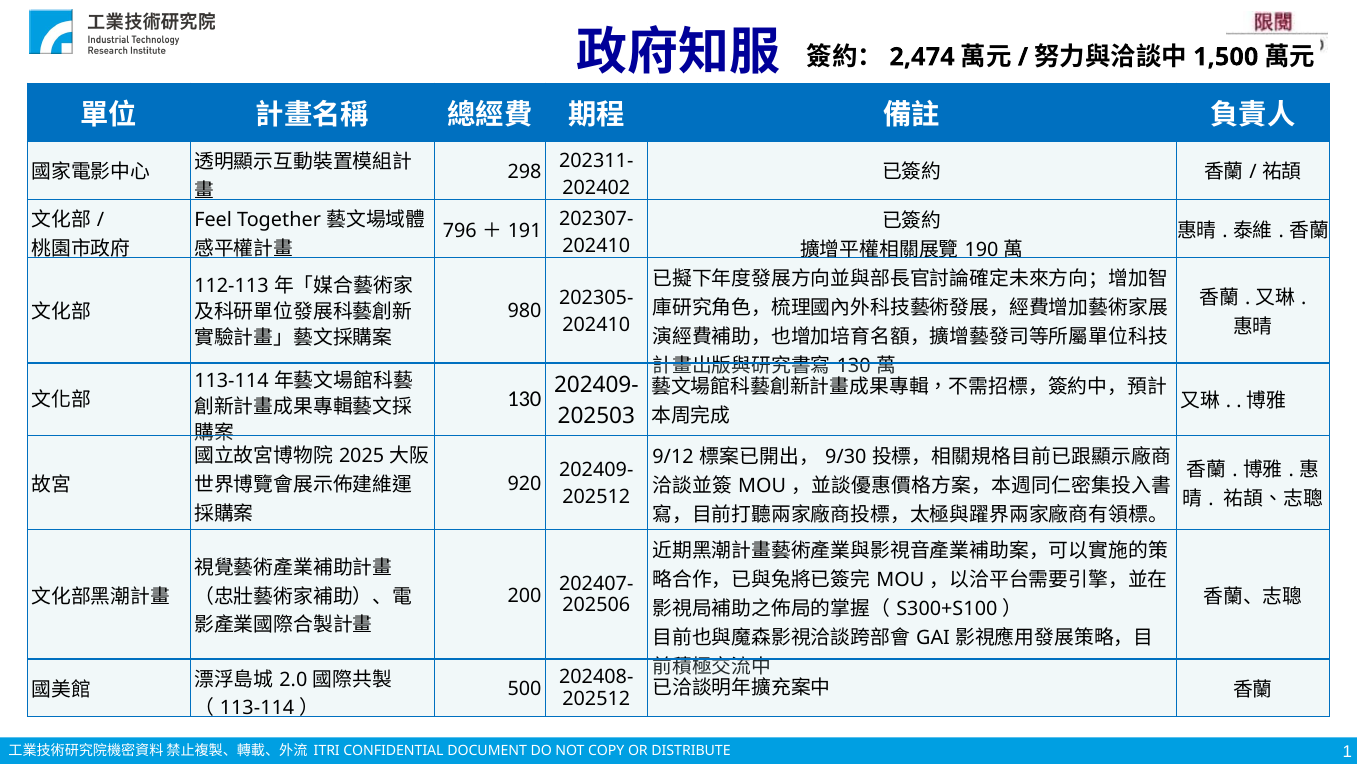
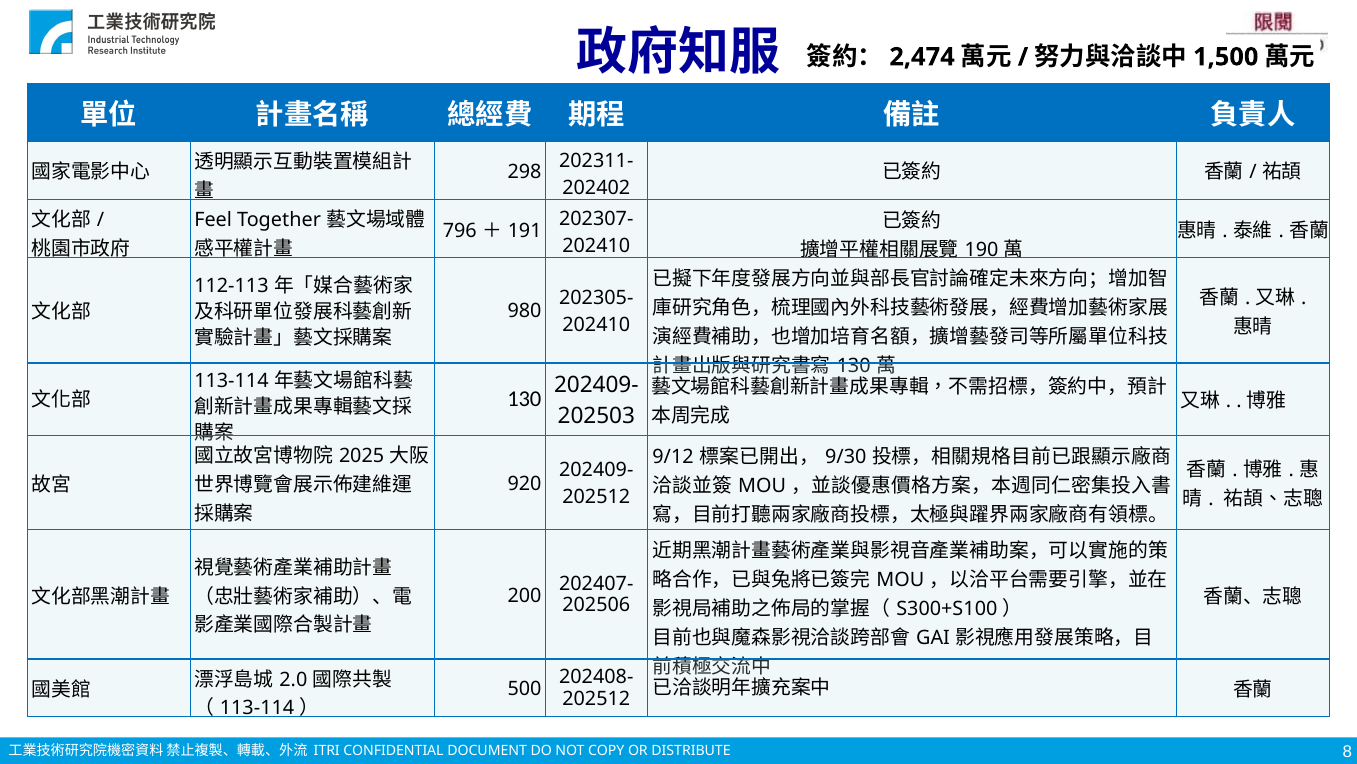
1: 1 -> 8 (1347, 751)
